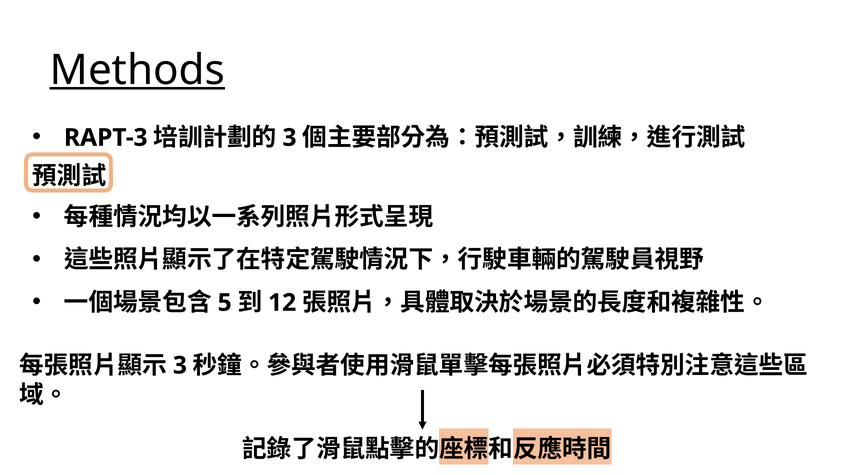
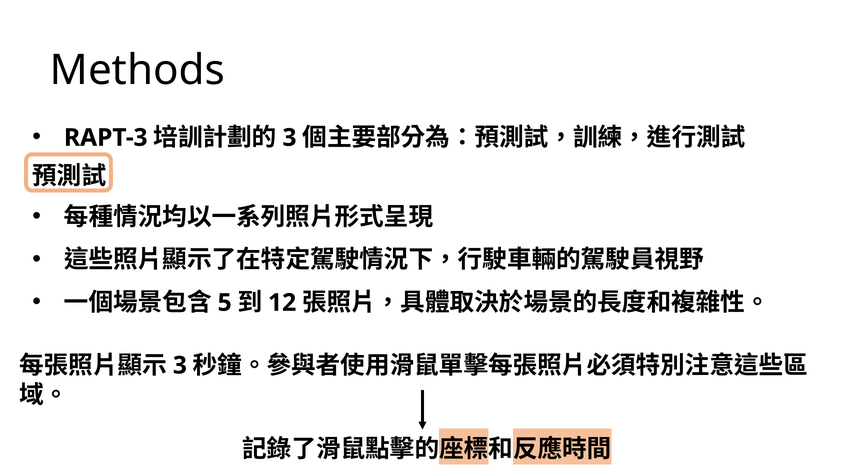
Methods underline: present -> none (137, 70)
